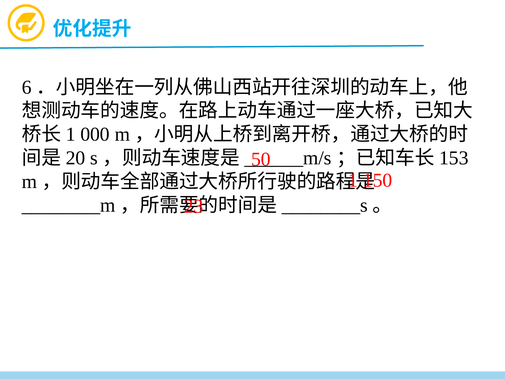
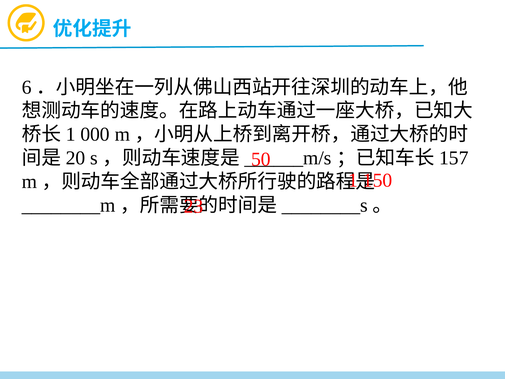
153: 153 -> 157 (454, 158)
